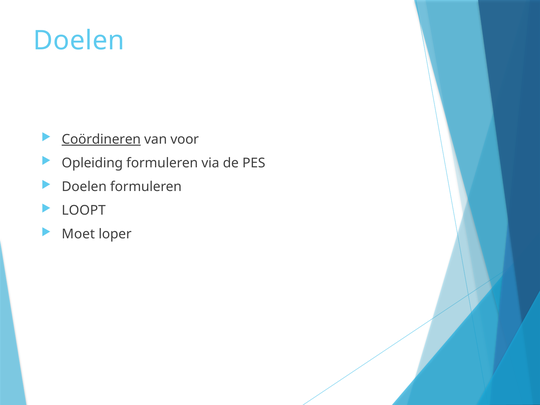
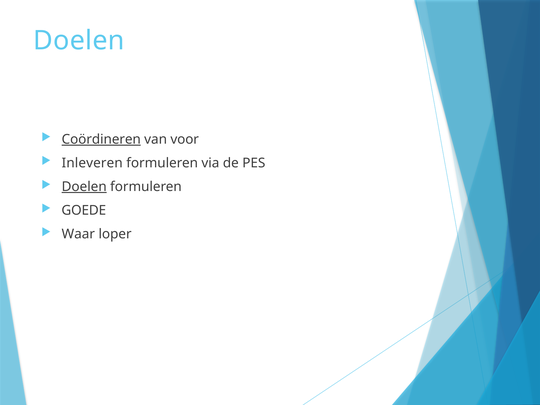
Opleiding: Opleiding -> Inleveren (92, 163)
Doelen underline: none -> present (84, 187)
LOOPT: LOOPT -> GOEDE (84, 210)
Moet: Moet -> Waar (78, 234)
